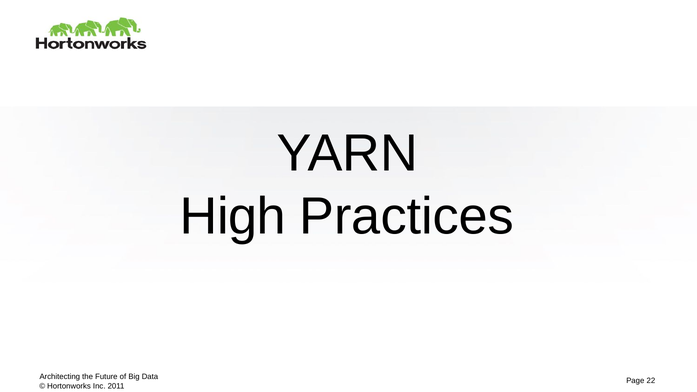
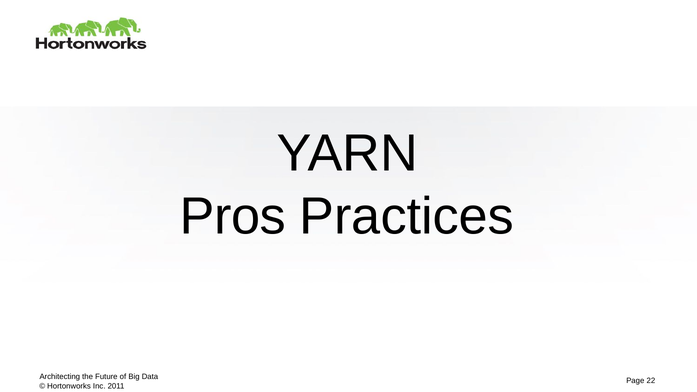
High: High -> Pros (233, 216)
